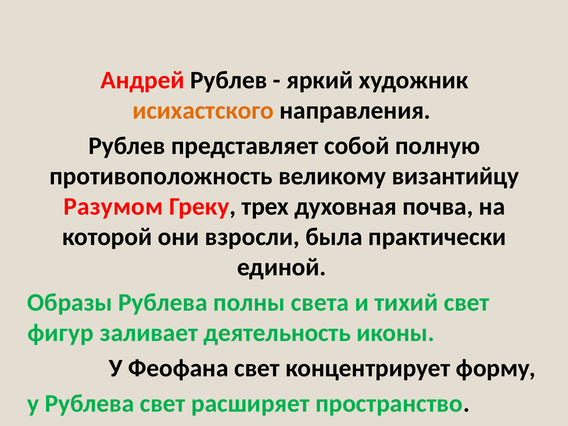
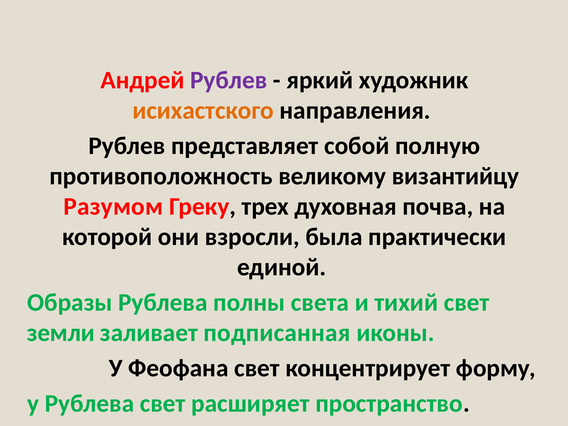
Рублев colour: black -> purple (229, 80)
фигур: фигур -> земли (61, 333)
деятельность: деятельность -> подписанная (277, 333)
